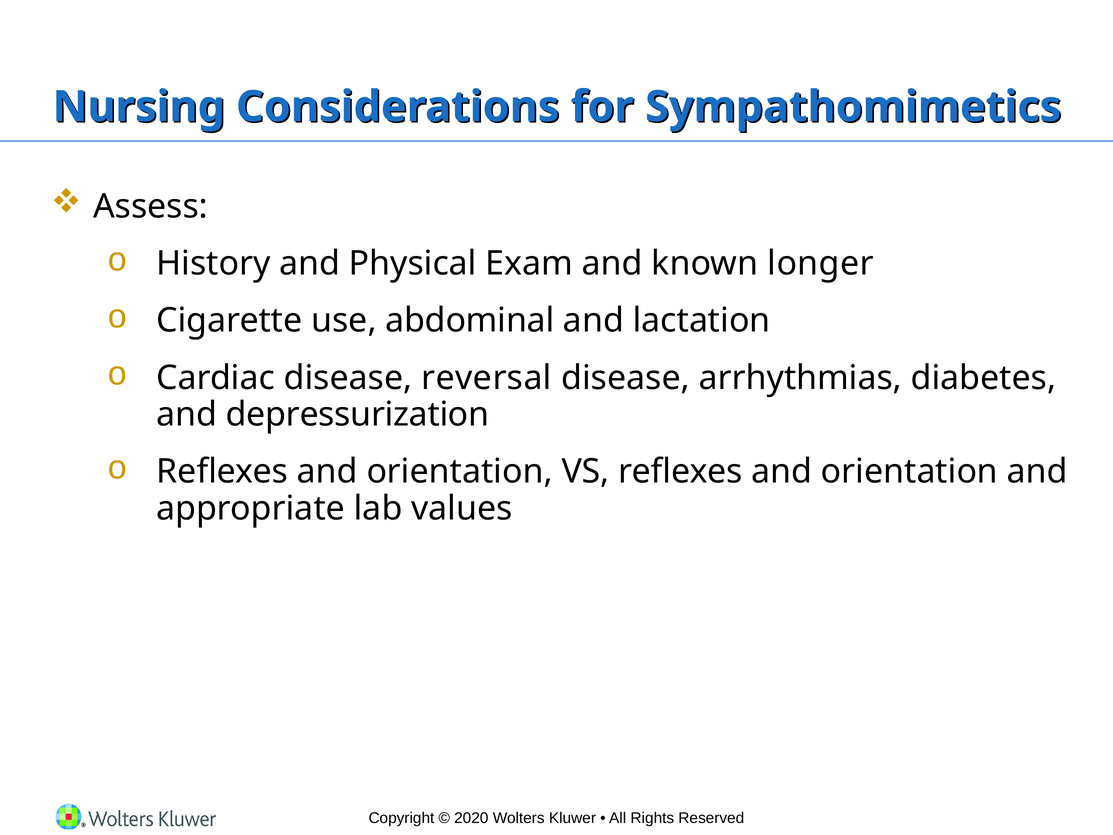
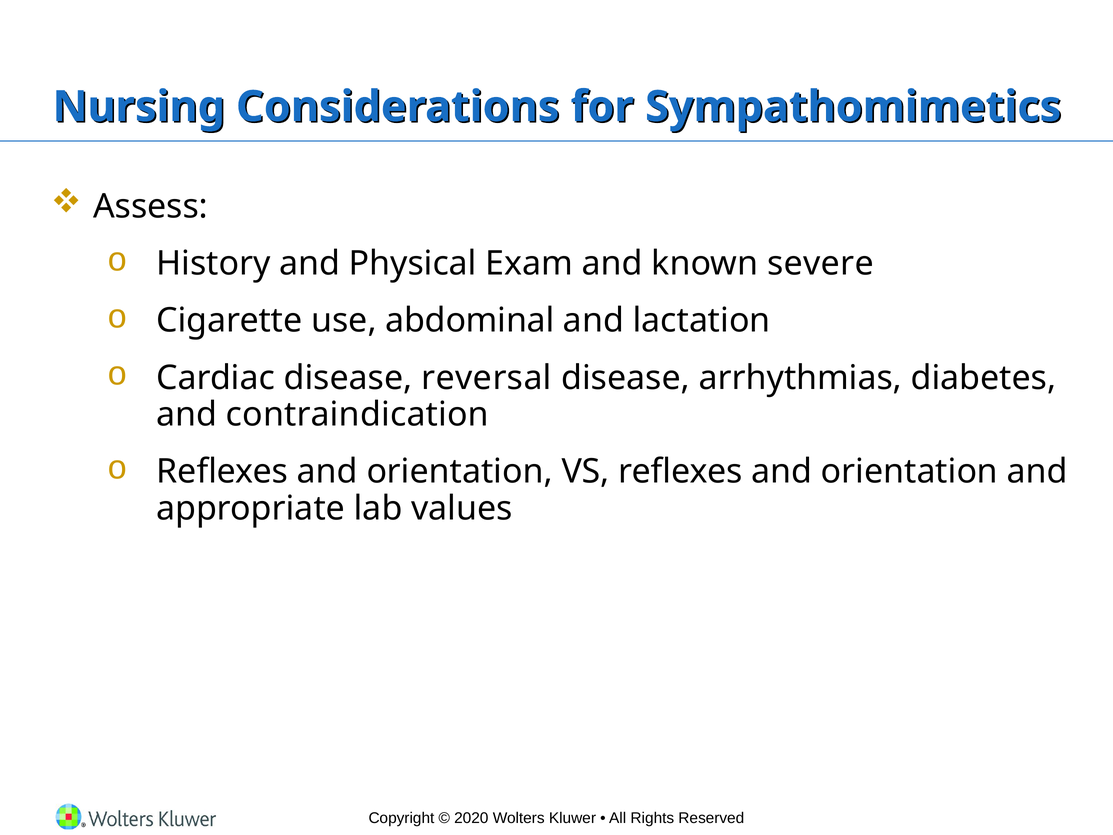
longer: longer -> severe (821, 263)
depressurization: depressurization -> contraindication (357, 414)
